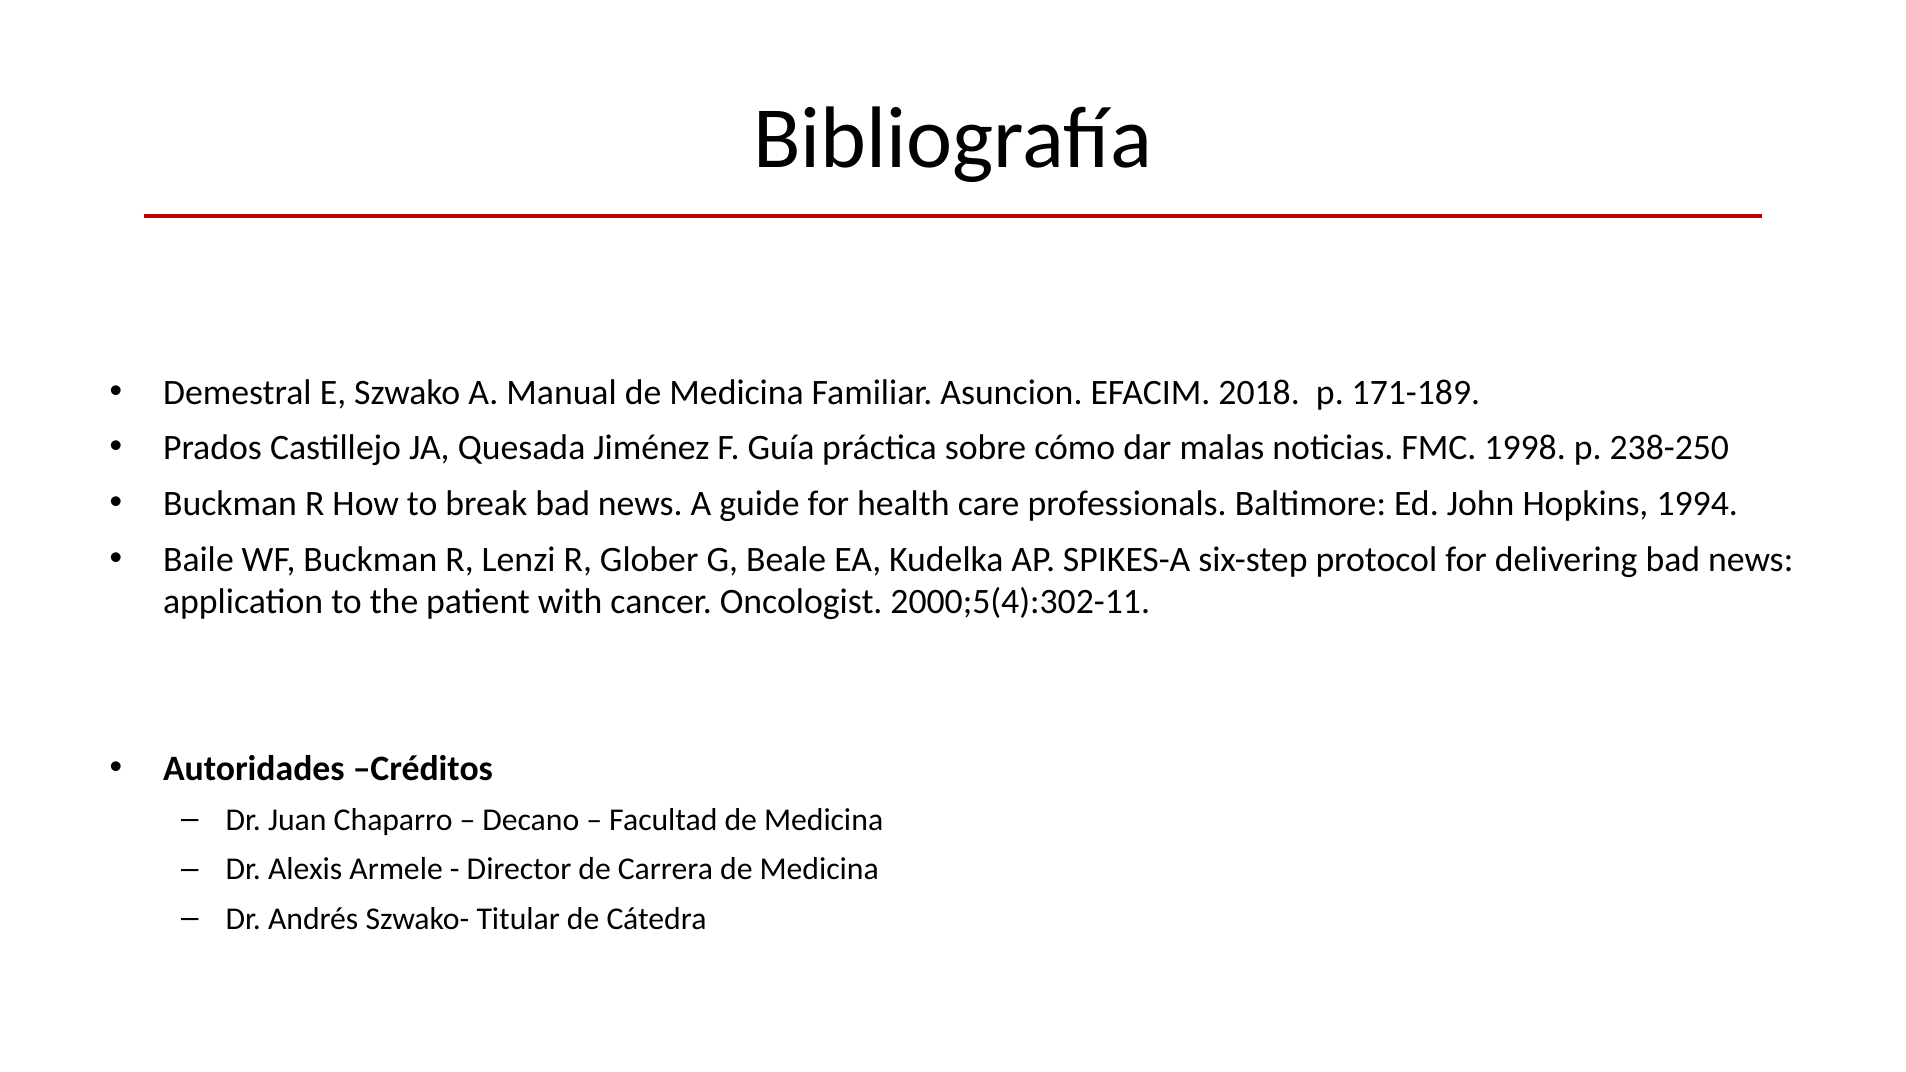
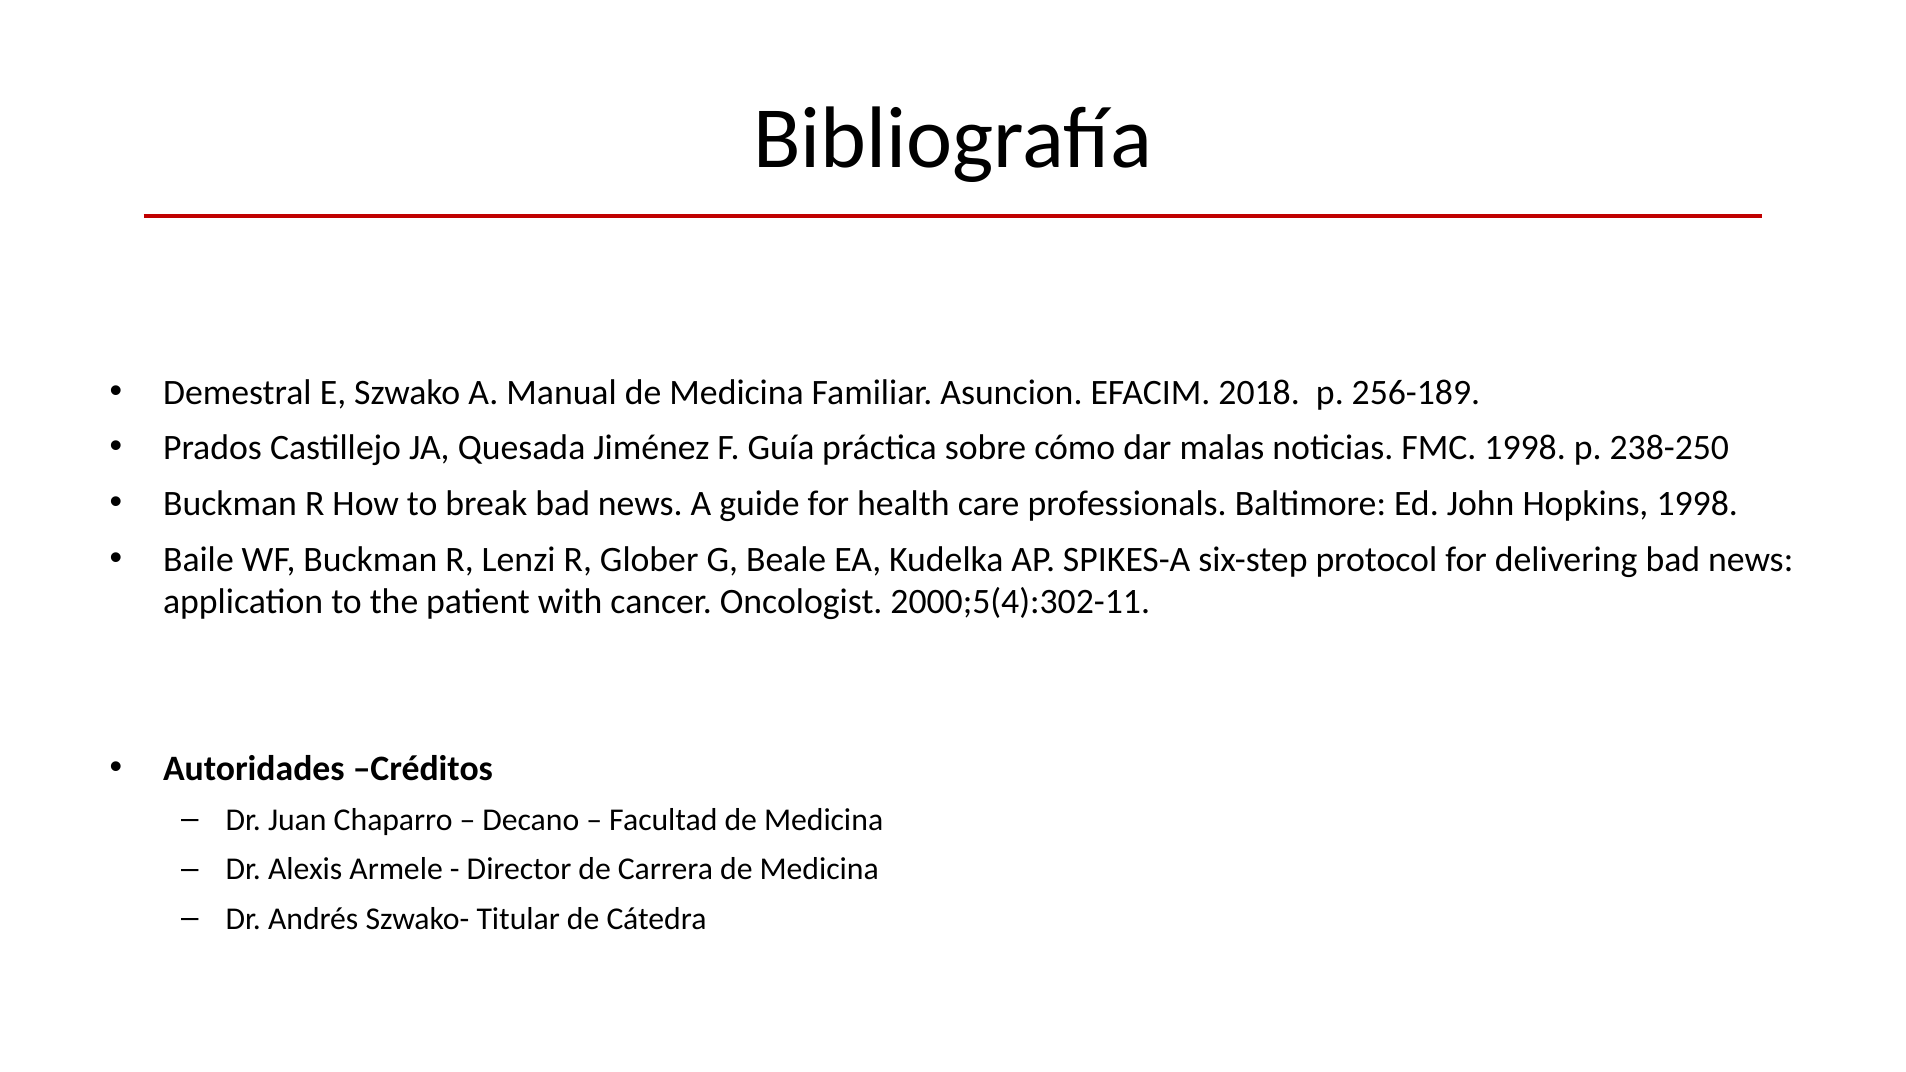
171-189: 171-189 -> 256-189 (1416, 392)
Hopkins 1994: 1994 -> 1998 (1697, 504)
